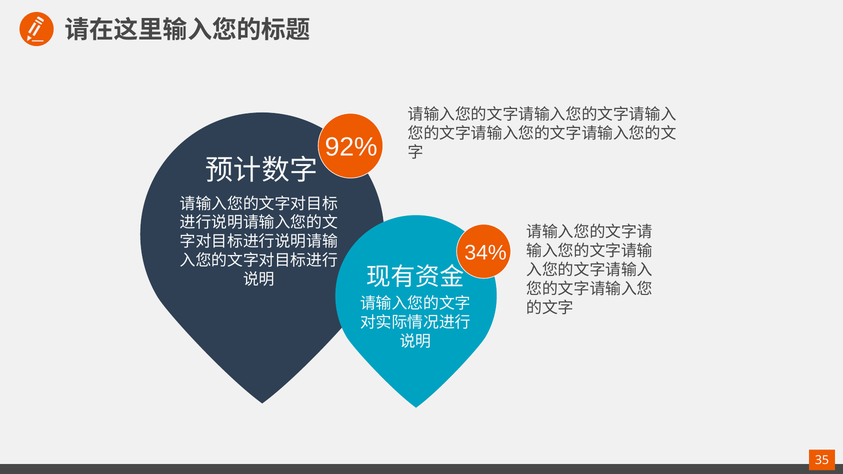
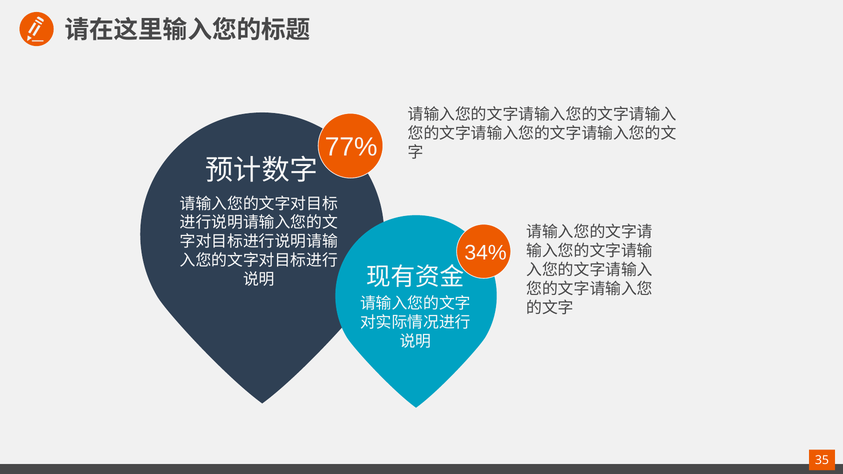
92%: 92% -> 77% (351, 147)
